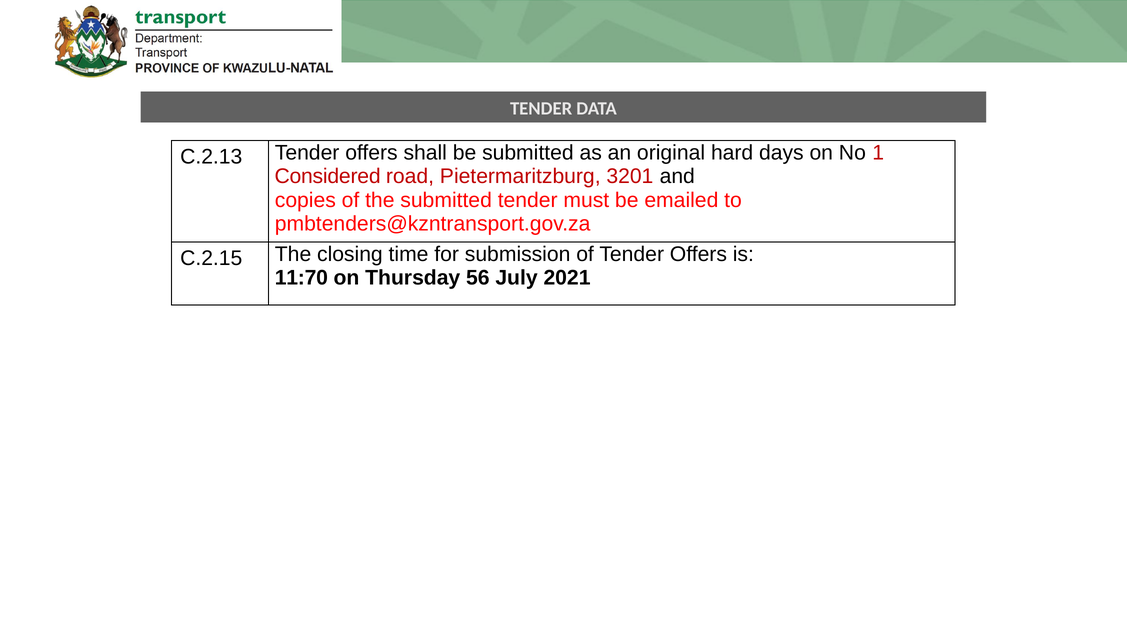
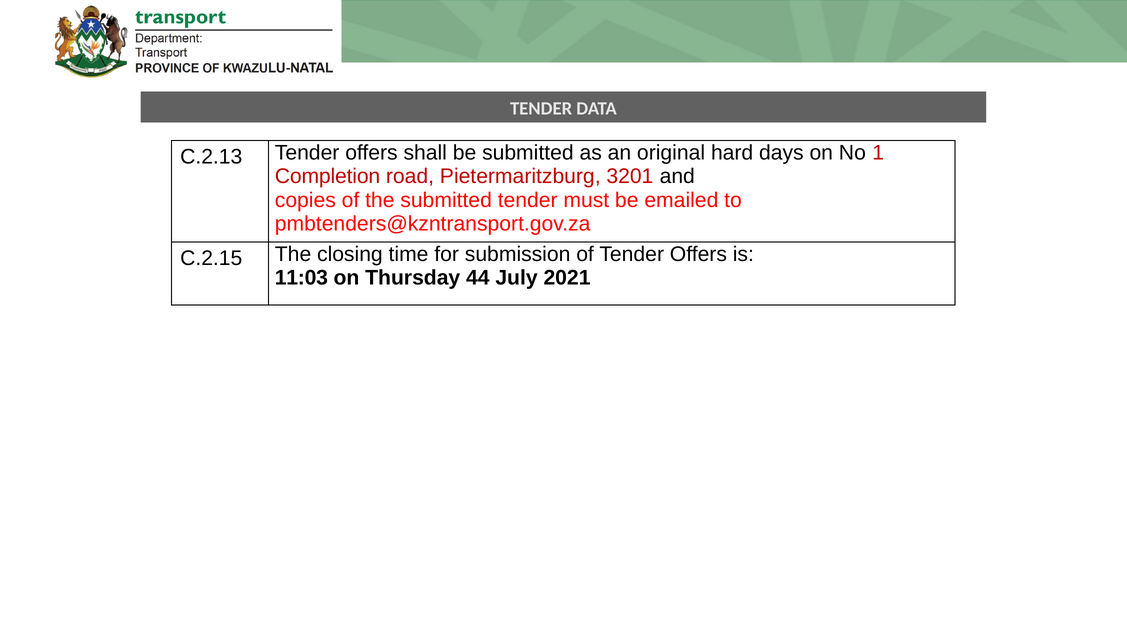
Considered: Considered -> Completion (328, 176)
11:70: 11:70 -> 11:03 (301, 278)
56: 56 -> 44 (478, 278)
